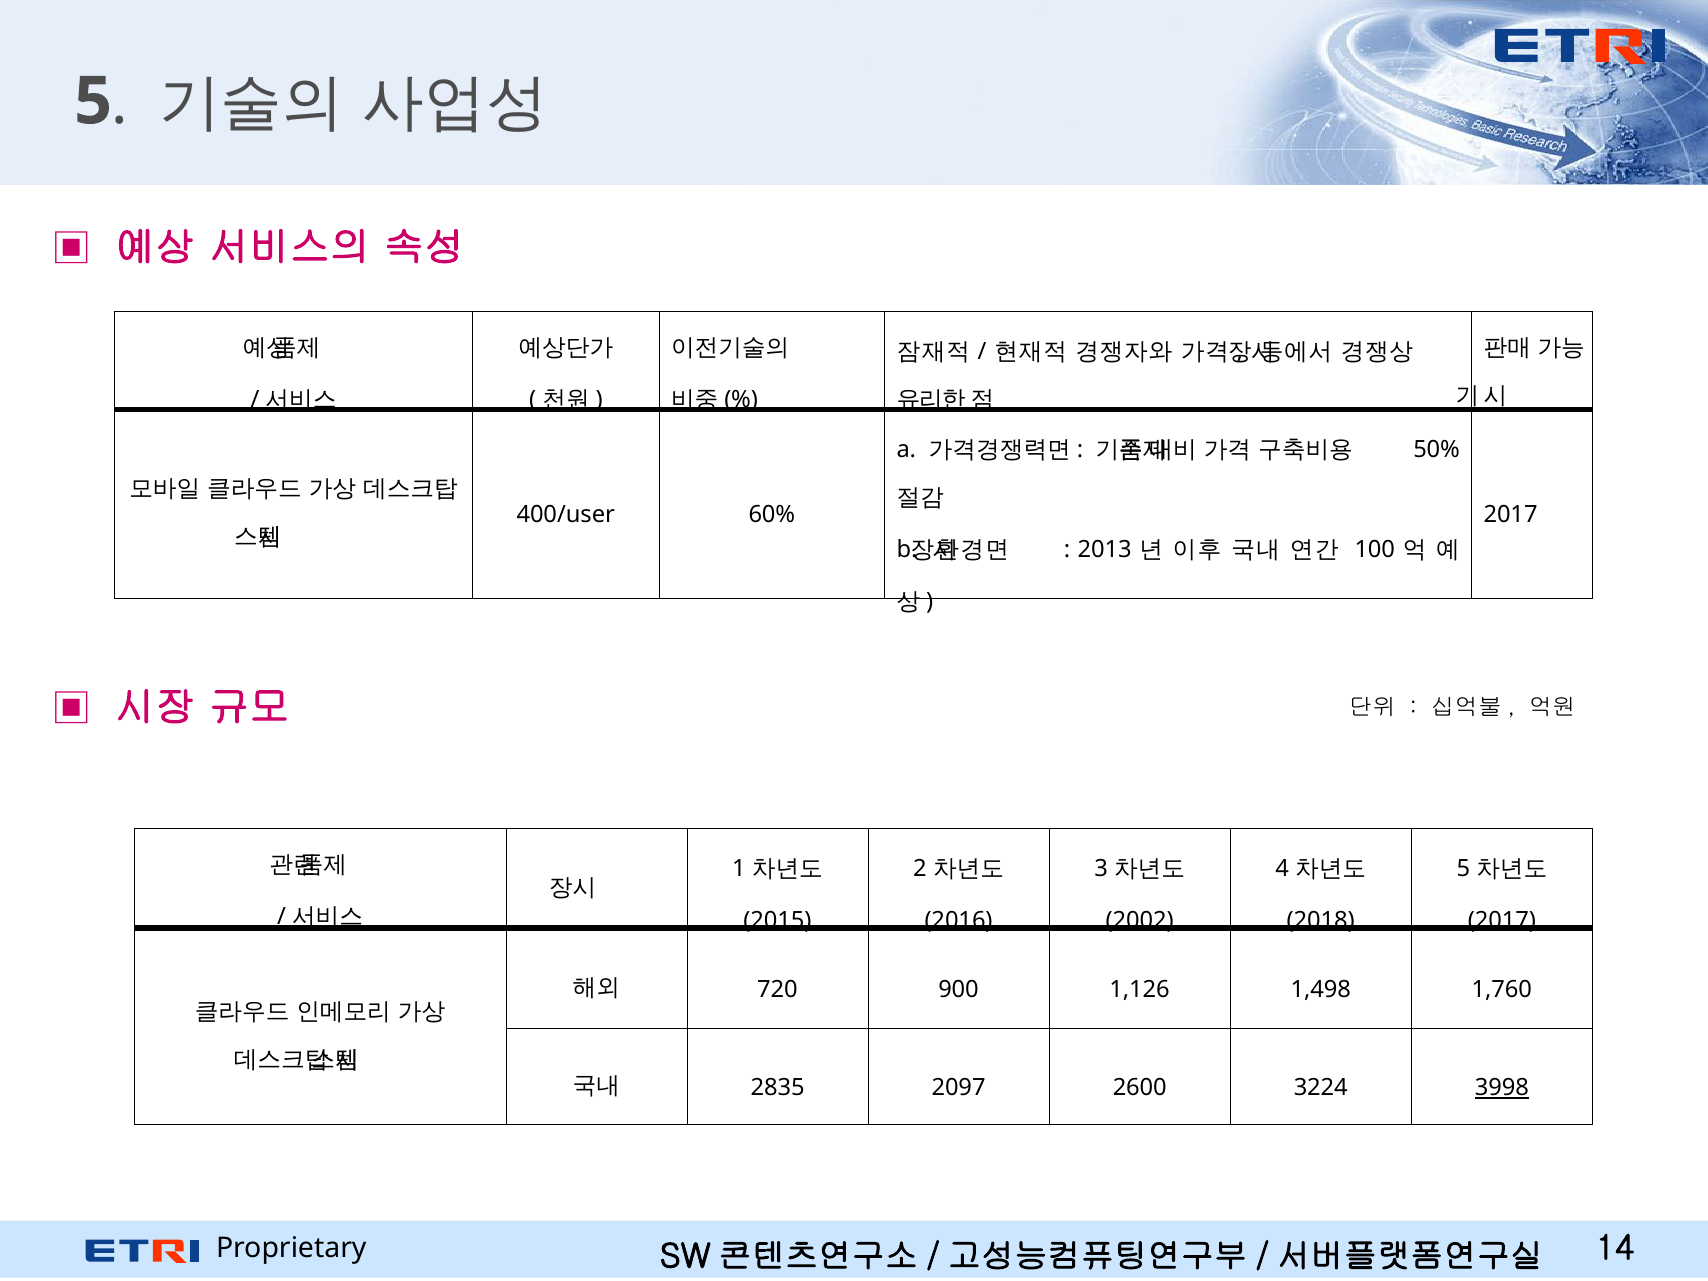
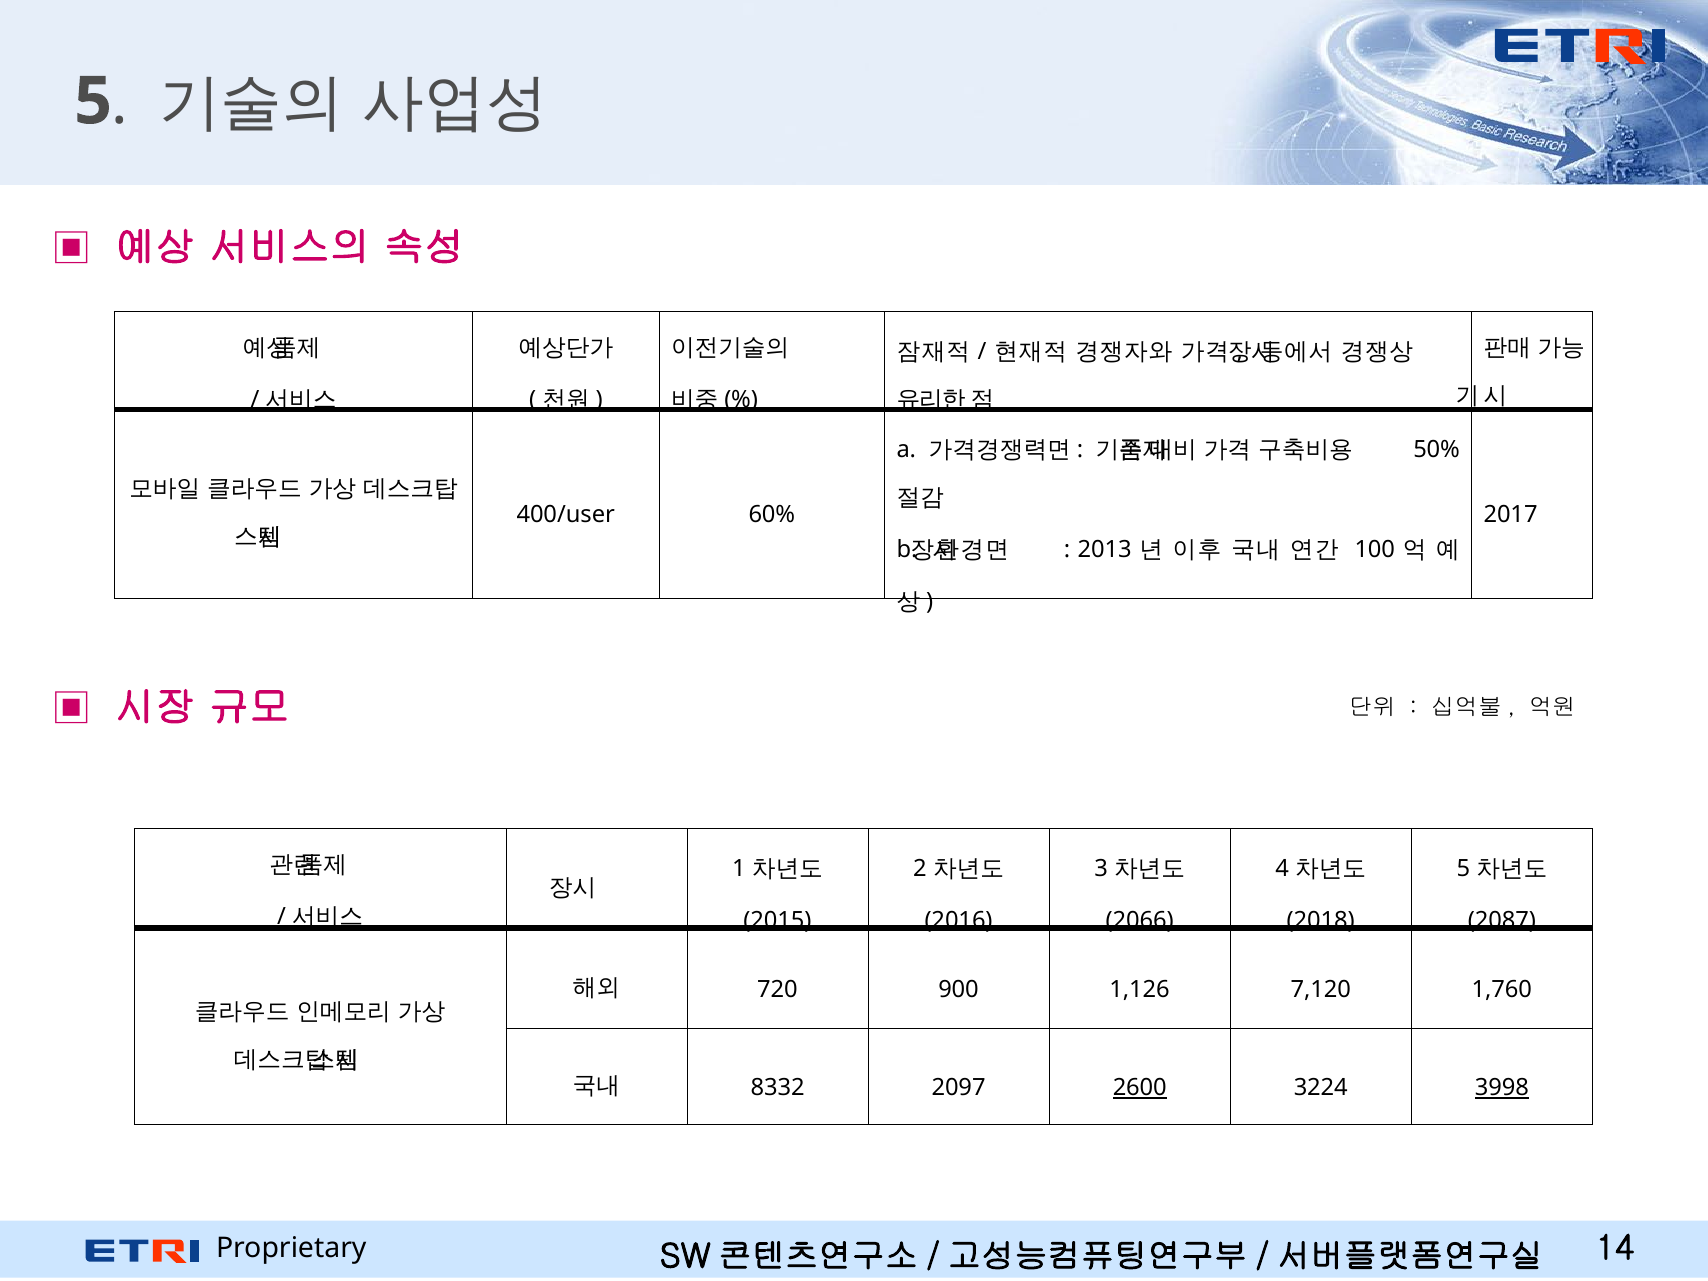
2002: 2002 -> 2066 (1140, 921)
2017: 2017 -> 2087 (1502, 921)
1,498: 1,498 -> 7,120 (1321, 989)
2835: 2835 -> 8332 (778, 1088)
2600 underline: none -> present (1140, 1088)
